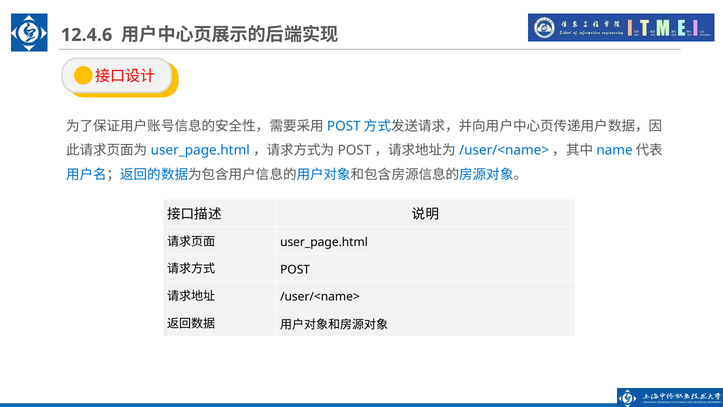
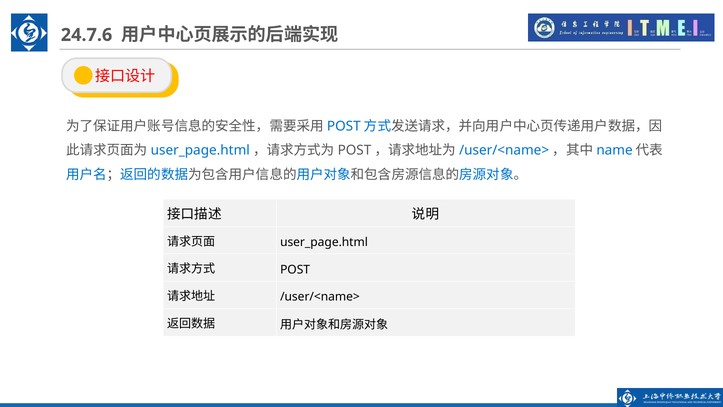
12.4.6: 12.4.6 -> 24.7.6 (87, 35)
